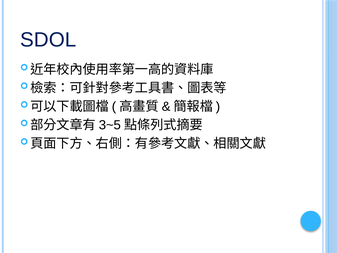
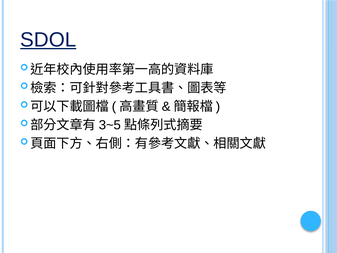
SDOL underline: none -> present (48, 40)
